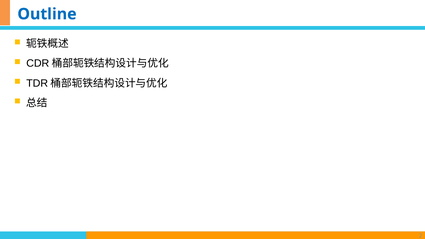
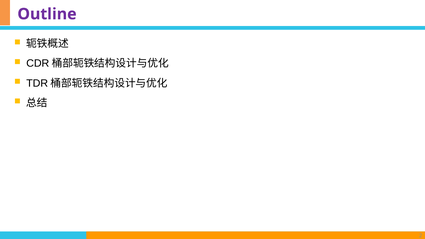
Outline colour: blue -> purple (47, 14)
